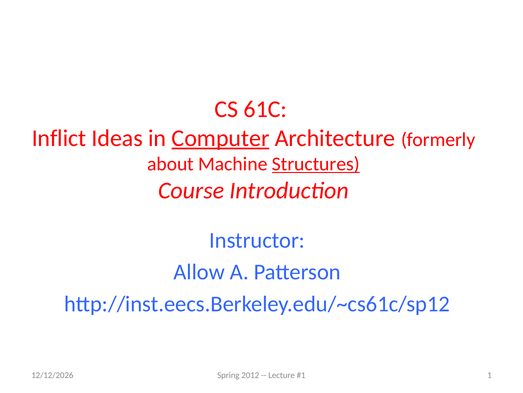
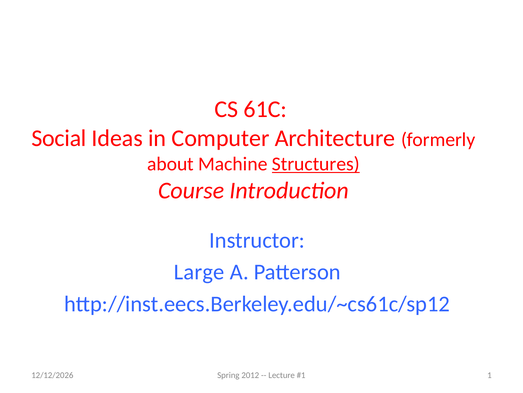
Inflict: Inflict -> Social (59, 138)
Computer underline: present -> none (220, 138)
Allow: Allow -> Large (199, 272)
